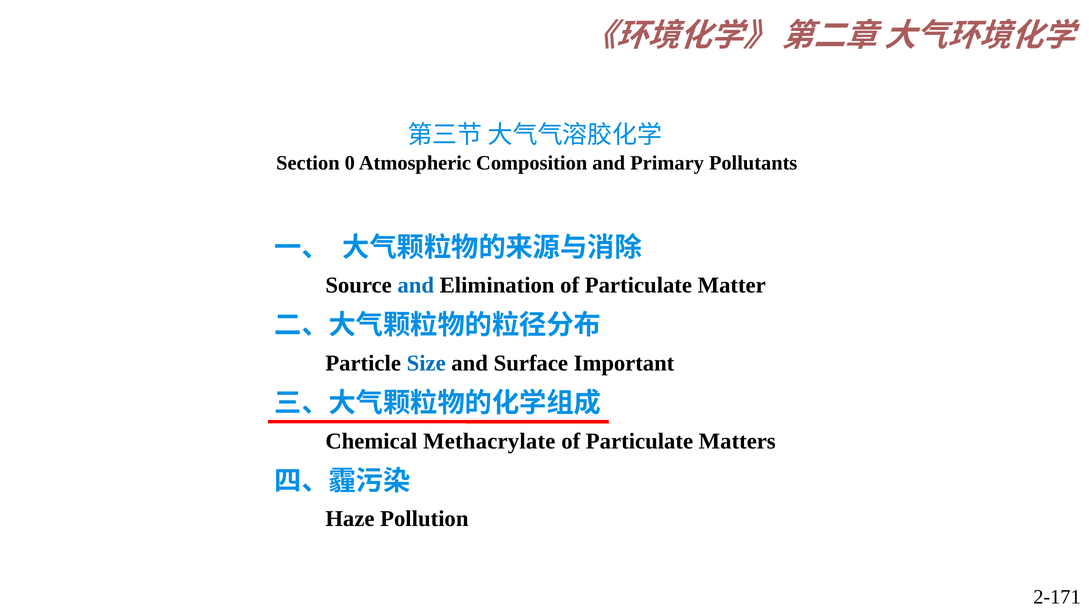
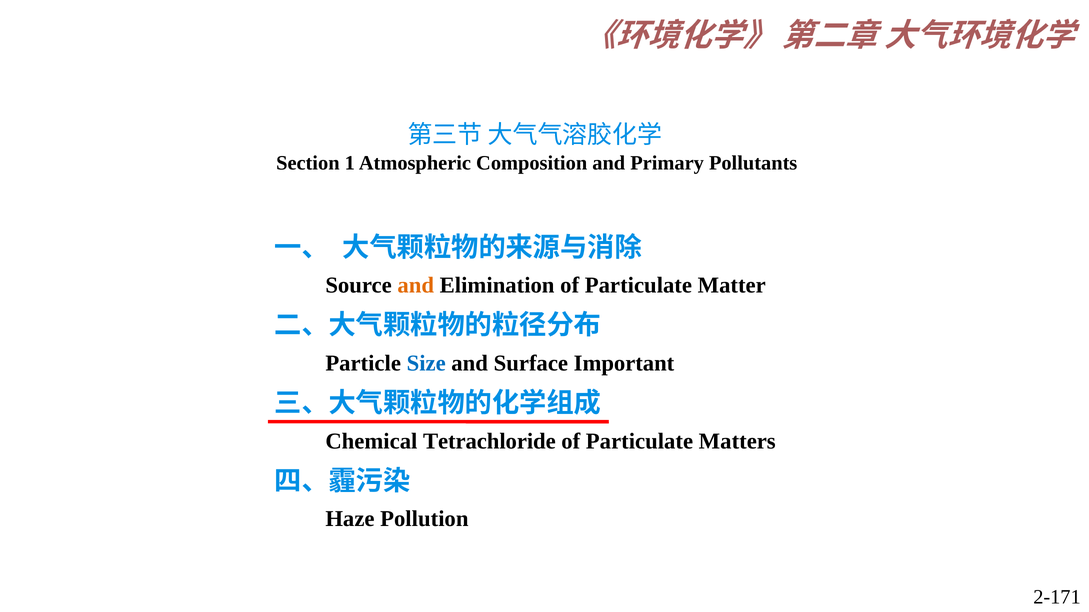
0: 0 -> 1 (350, 163)
and colour: blue -> orange (416, 286)
Methacrylate: Methacrylate -> Tetrachloride (489, 441)
